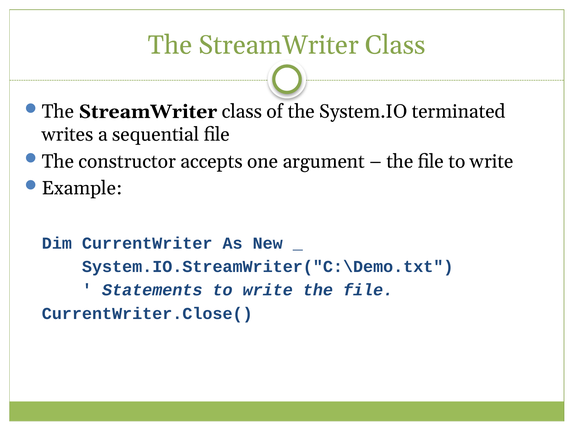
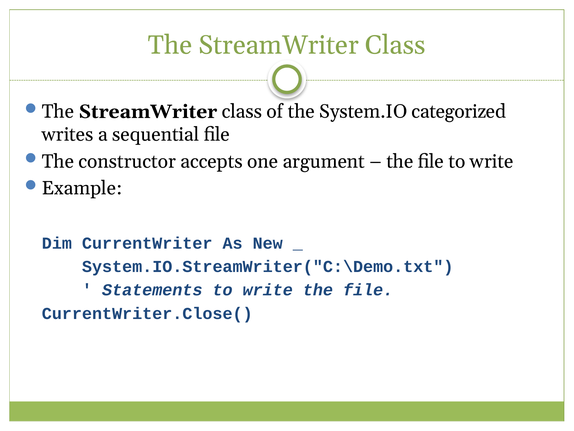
terminated: terminated -> categorized (459, 112)
